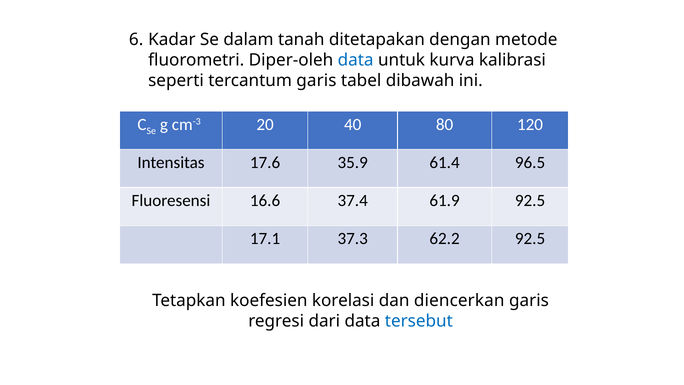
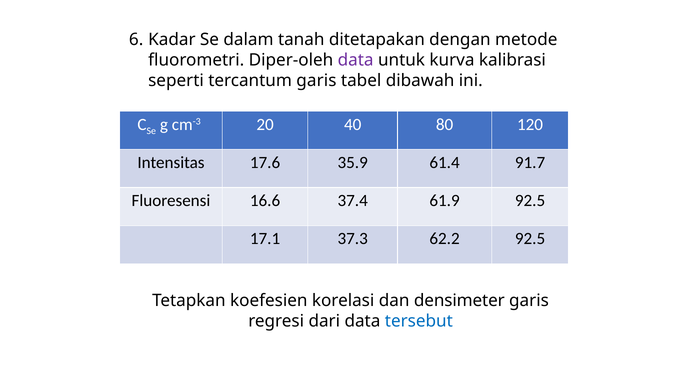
data colour: blue -> purple (356, 60)
96.5: 96.5 -> 91.7 (530, 162)
diencerkan: diencerkan -> densimeter (459, 300)
